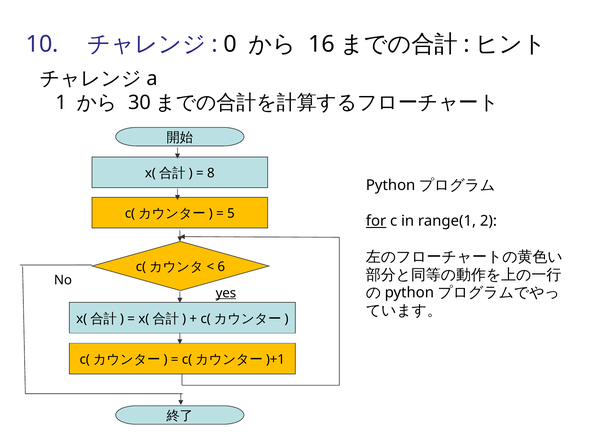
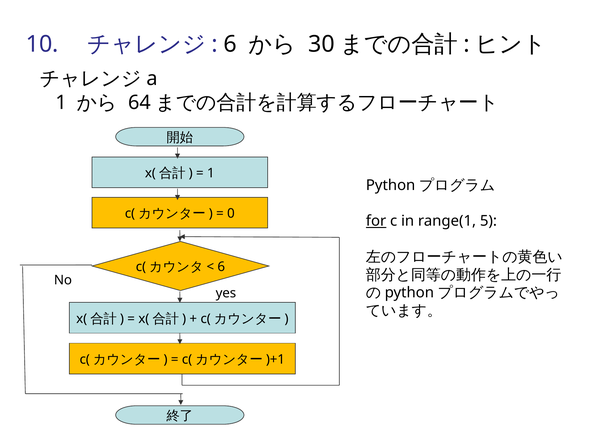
0: 0 -> 6 (230, 44)
16: 16 -> 30 (322, 44)
30: 30 -> 64 (139, 103)
8: 8 -> 1 (211, 173)
5: 5 -> 0 (231, 213)
2: 2 -> 5 (488, 221)
yes underline: present -> none (226, 293)
